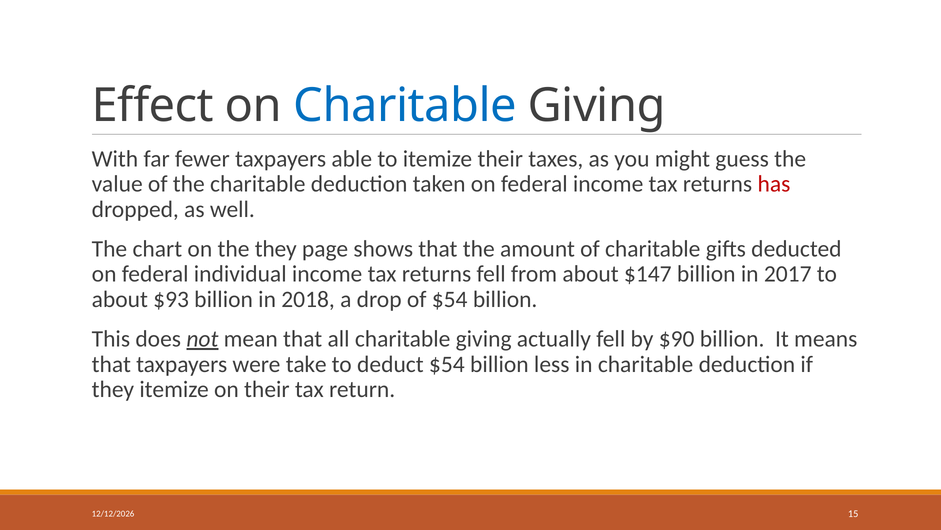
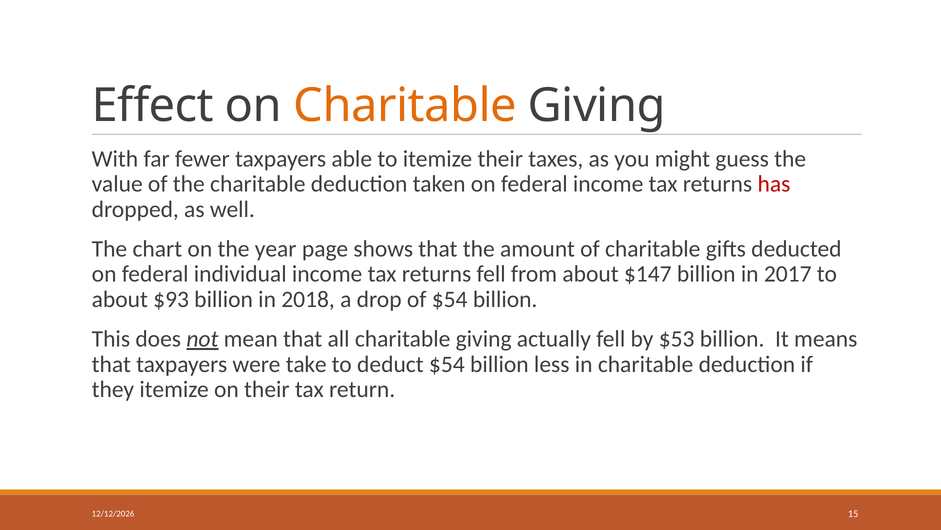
Charitable colour: blue -> orange (405, 105)
the they: they -> year (276, 248)
$90: $90 -> $53 (677, 338)
